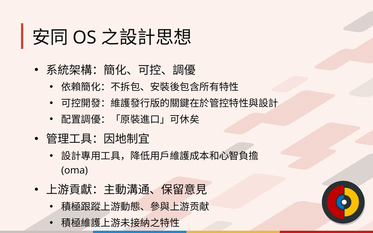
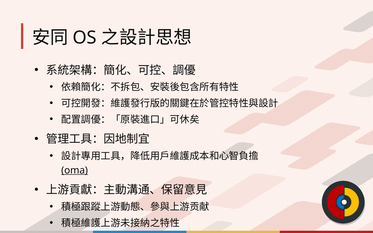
oma underline: none -> present (75, 170)
